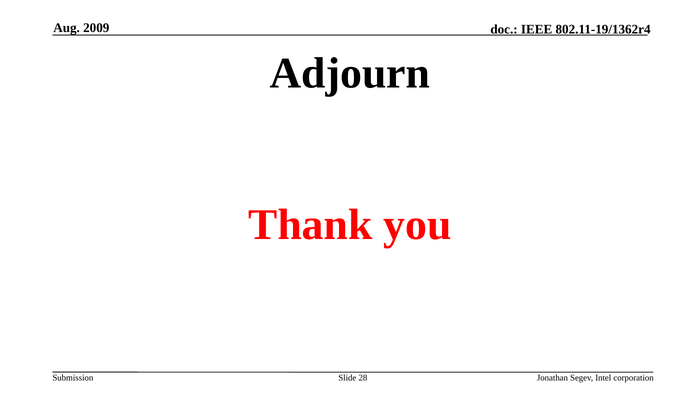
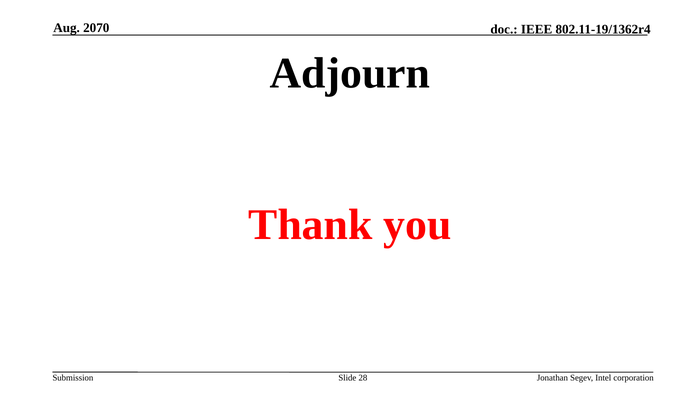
2009: 2009 -> 2070 (96, 28)
